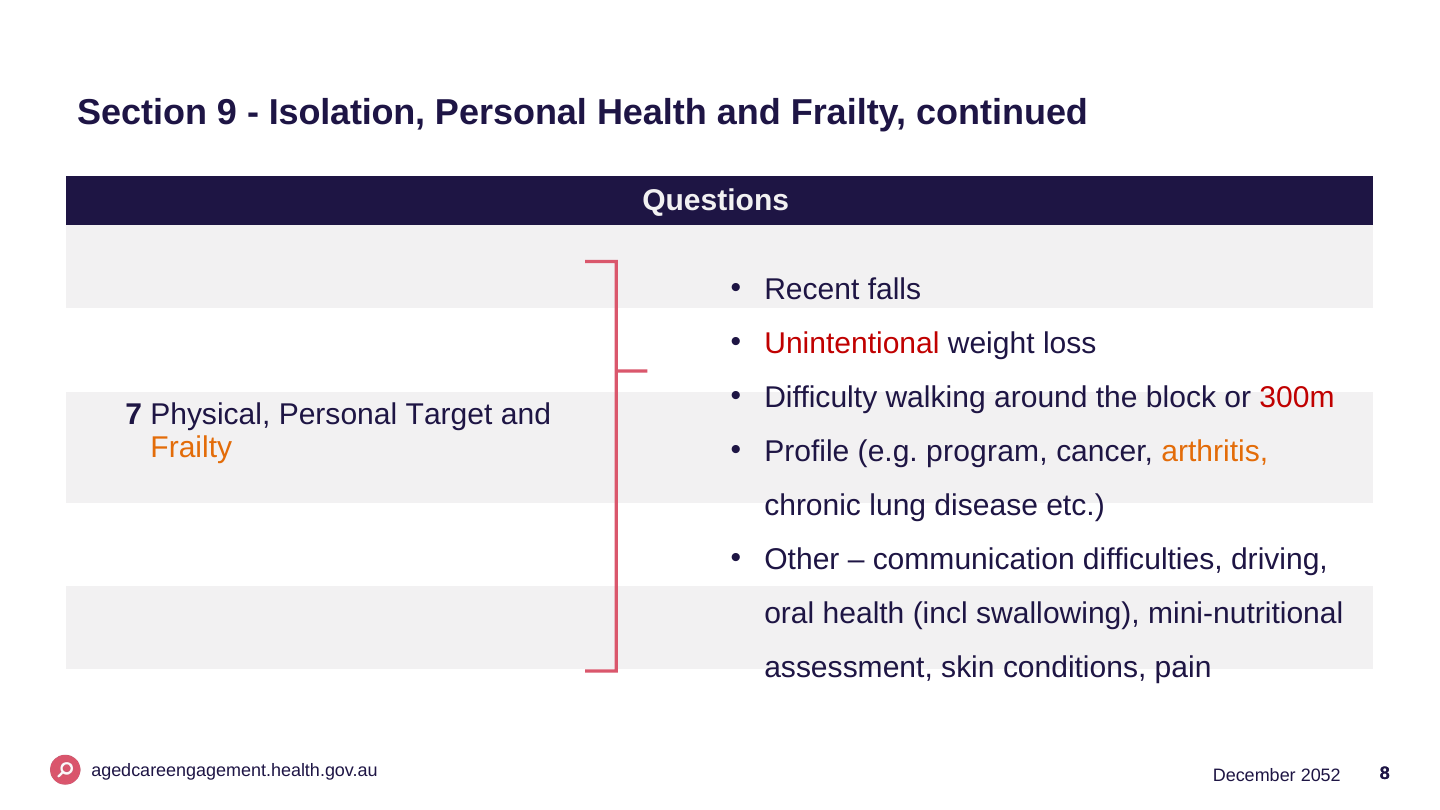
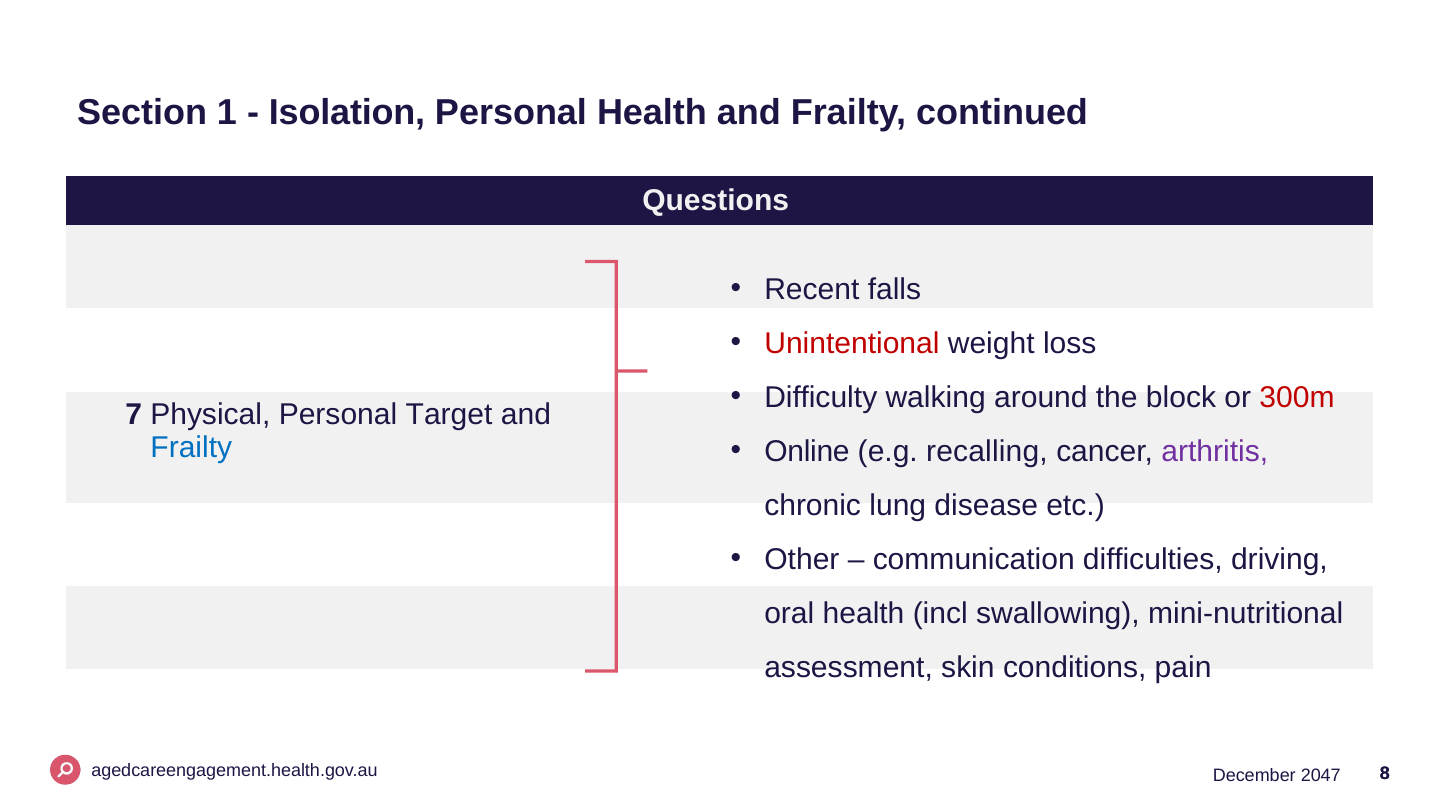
9: 9 -> 1 (227, 113)
Frailty colour: orange -> blue (191, 448)
Profile: Profile -> Online (807, 451)
program: program -> recalling (987, 451)
arthritis colour: orange -> purple (1215, 451)
2052: 2052 -> 2047 (1321, 775)
